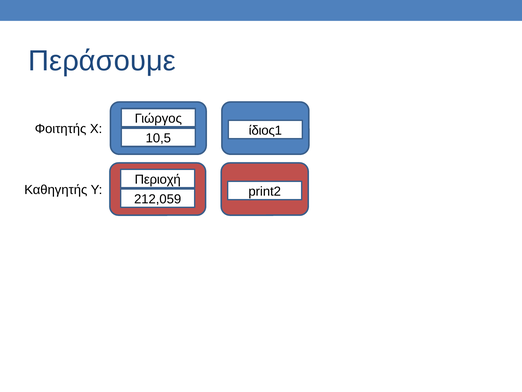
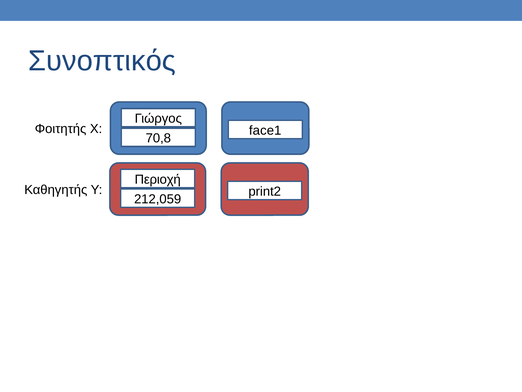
Περάσουμε: Περάσουμε -> Συνοπτικός (102, 61)
ίδιος1: ίδιος1 -> face1 (265, 130)
10,5: 10,5 -> 70,8 (158, 138)
